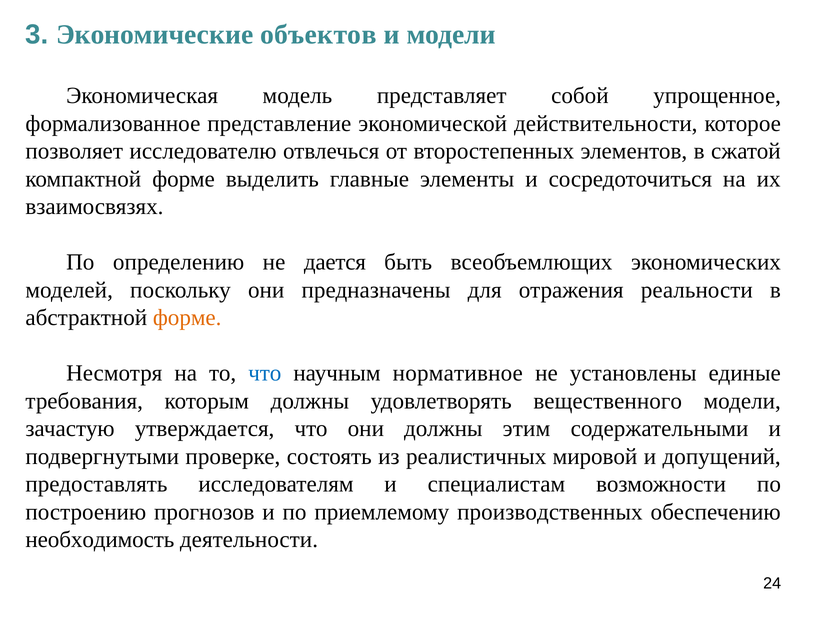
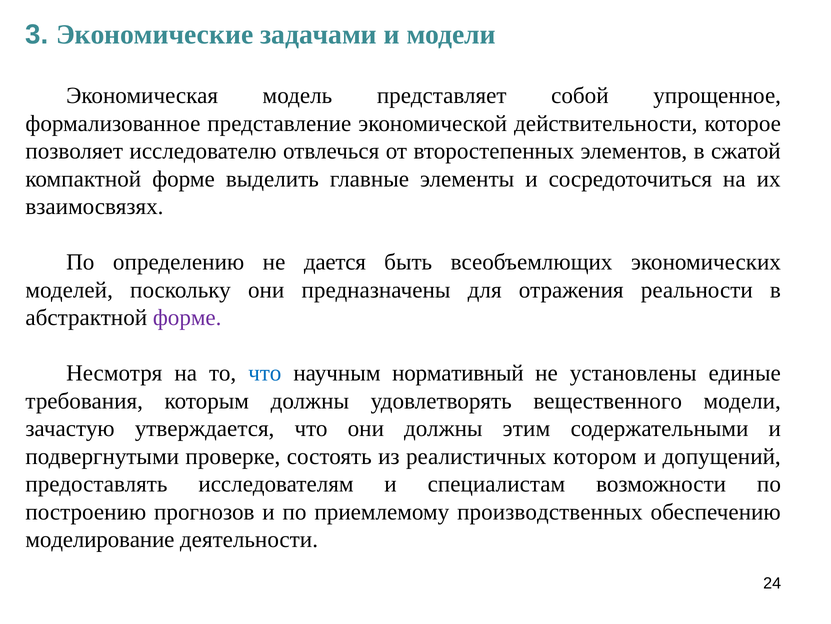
объектов: объектов -> задачами (319, 35)
форме colour: orange -> purple (187, 317)
нормативное: нормативное -> нормативный (458, 373)
мировой: мировой -> котором (595, 456)
необходимость: необходимость -> моделирование (100, 539)
